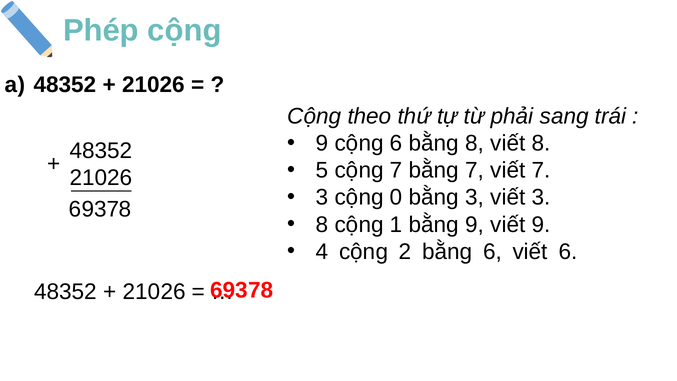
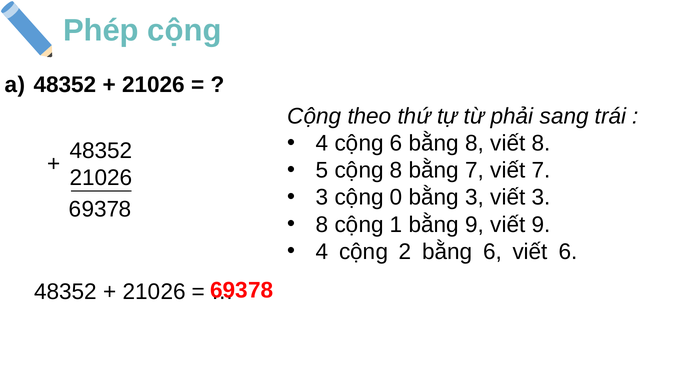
9: 9 -> 4 (322, 143)
cộng 7: 7 -> 8 (396, 170)
